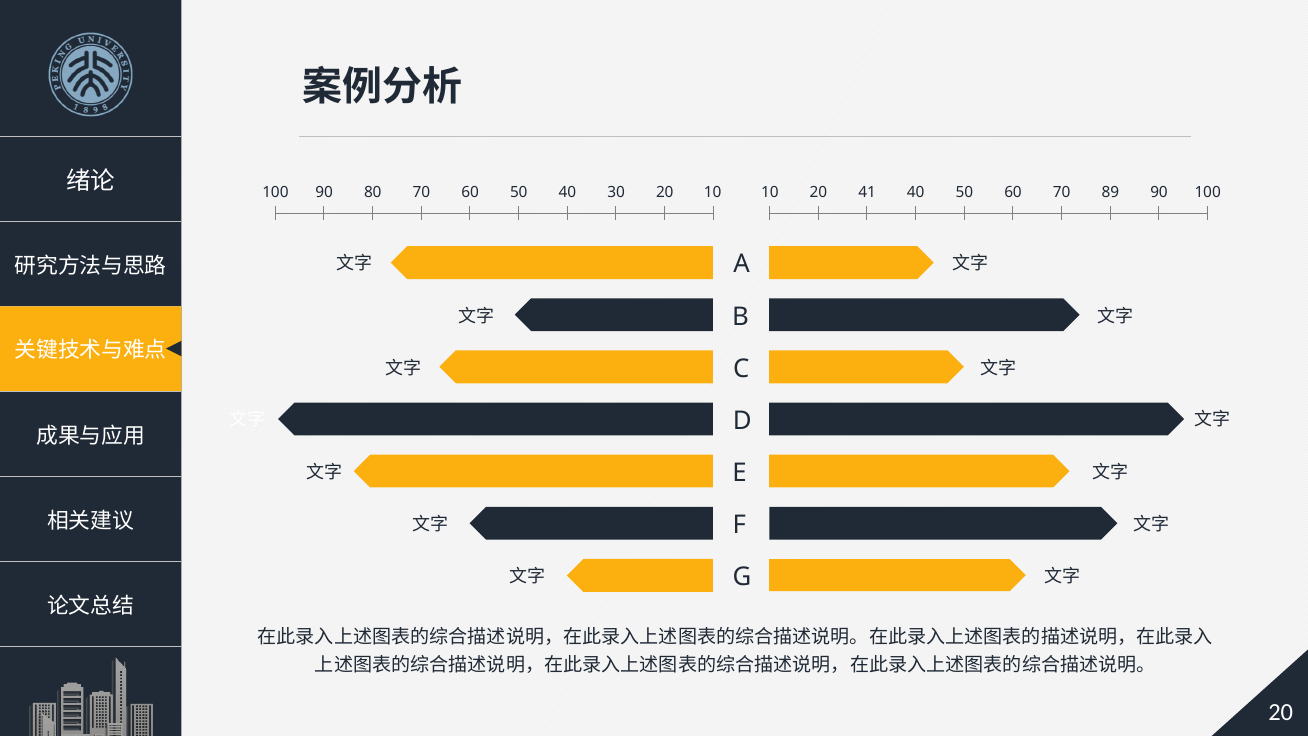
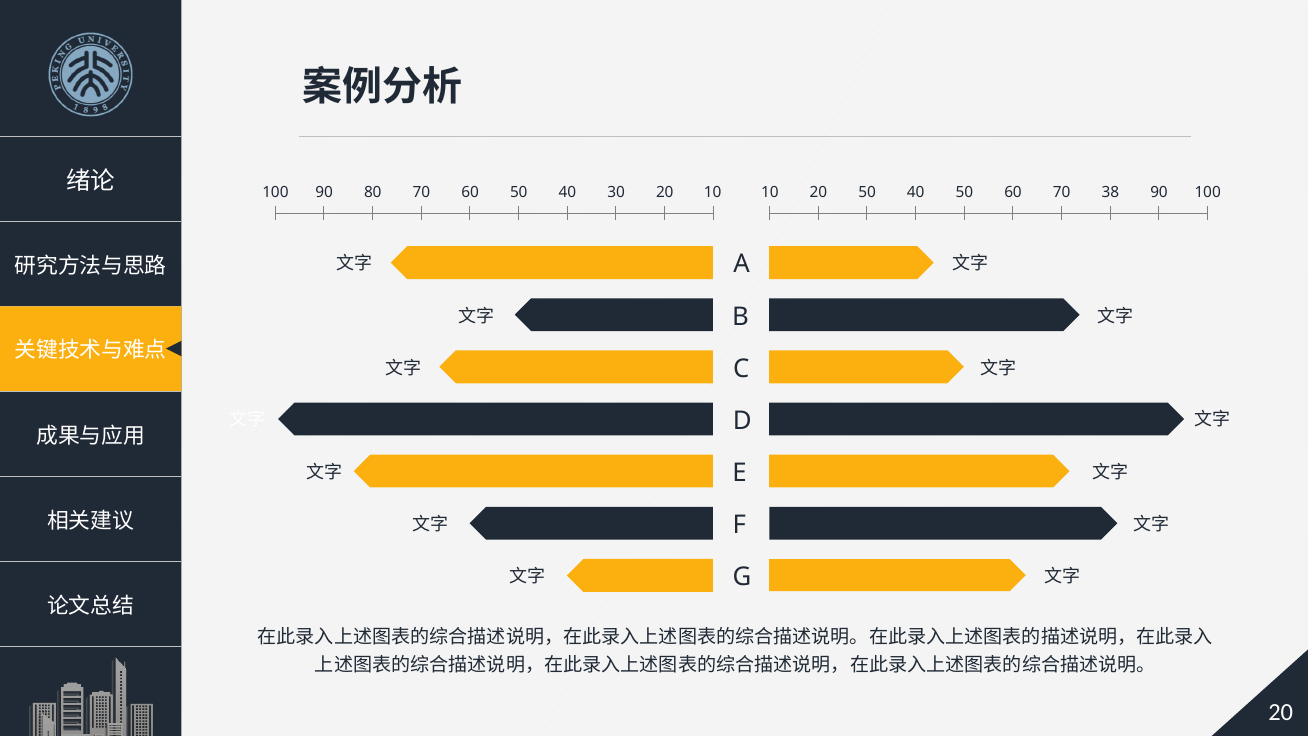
20 41: 41 -> 50 (867, 193)
89: 89 -> 38 (1110, 193)
